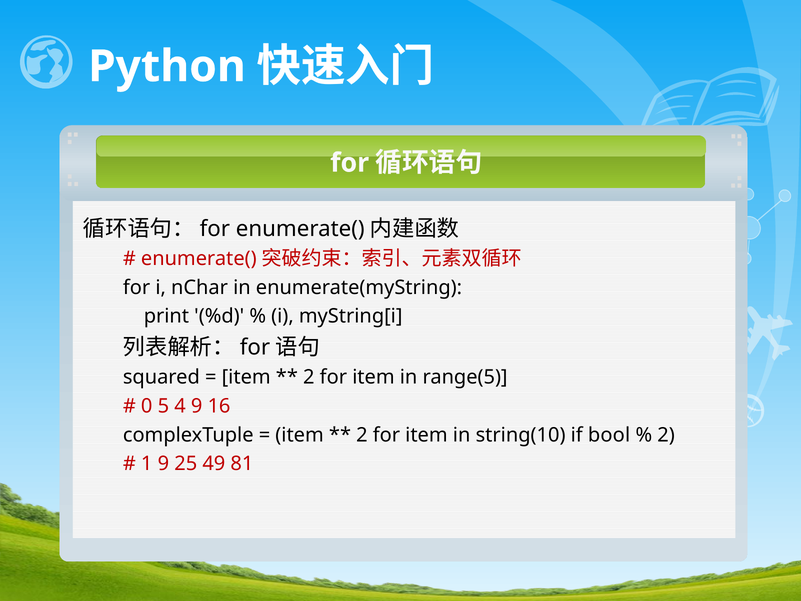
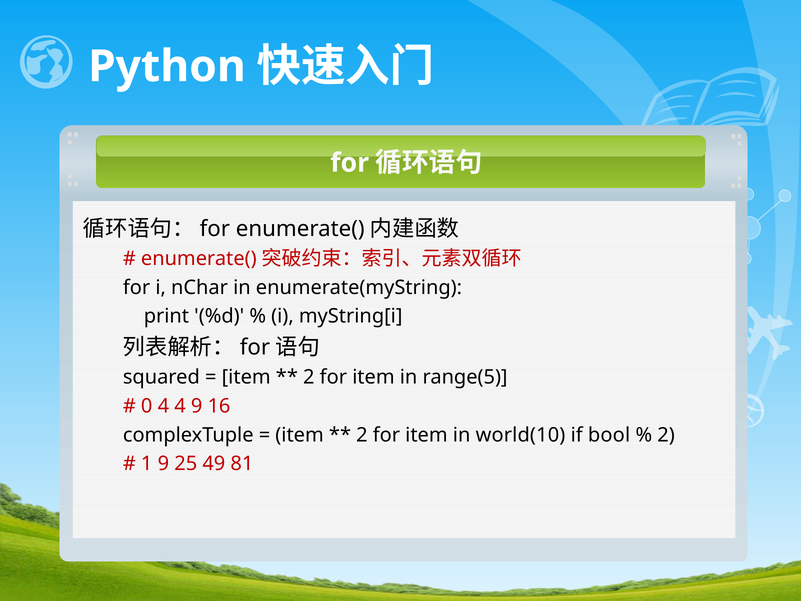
0 5: 5 -> 4 (163, 406)
string(10: string(10 -> world(10 (520, 435)
